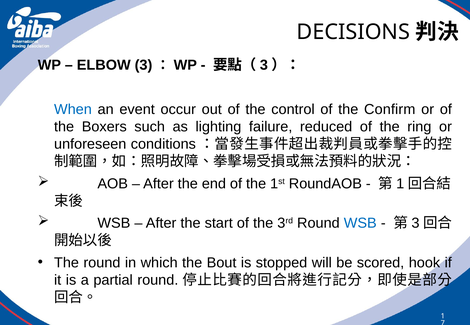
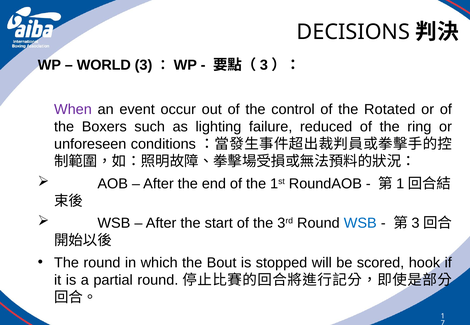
ELBOW: ELBOW -> WORLD (104, 65)
When colour: blue -> purple (73, 110)
Confirm: Confirm -> Rotated (390, 110)
